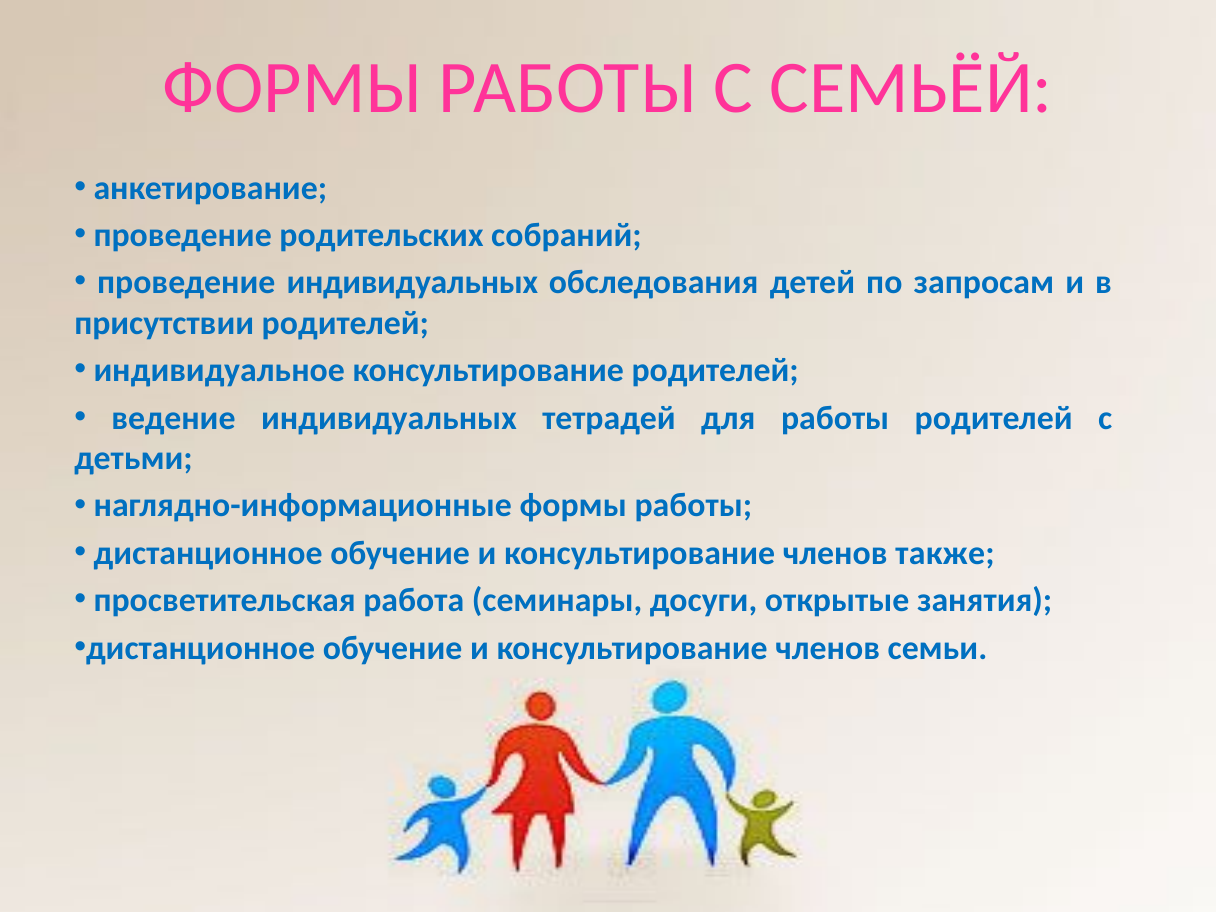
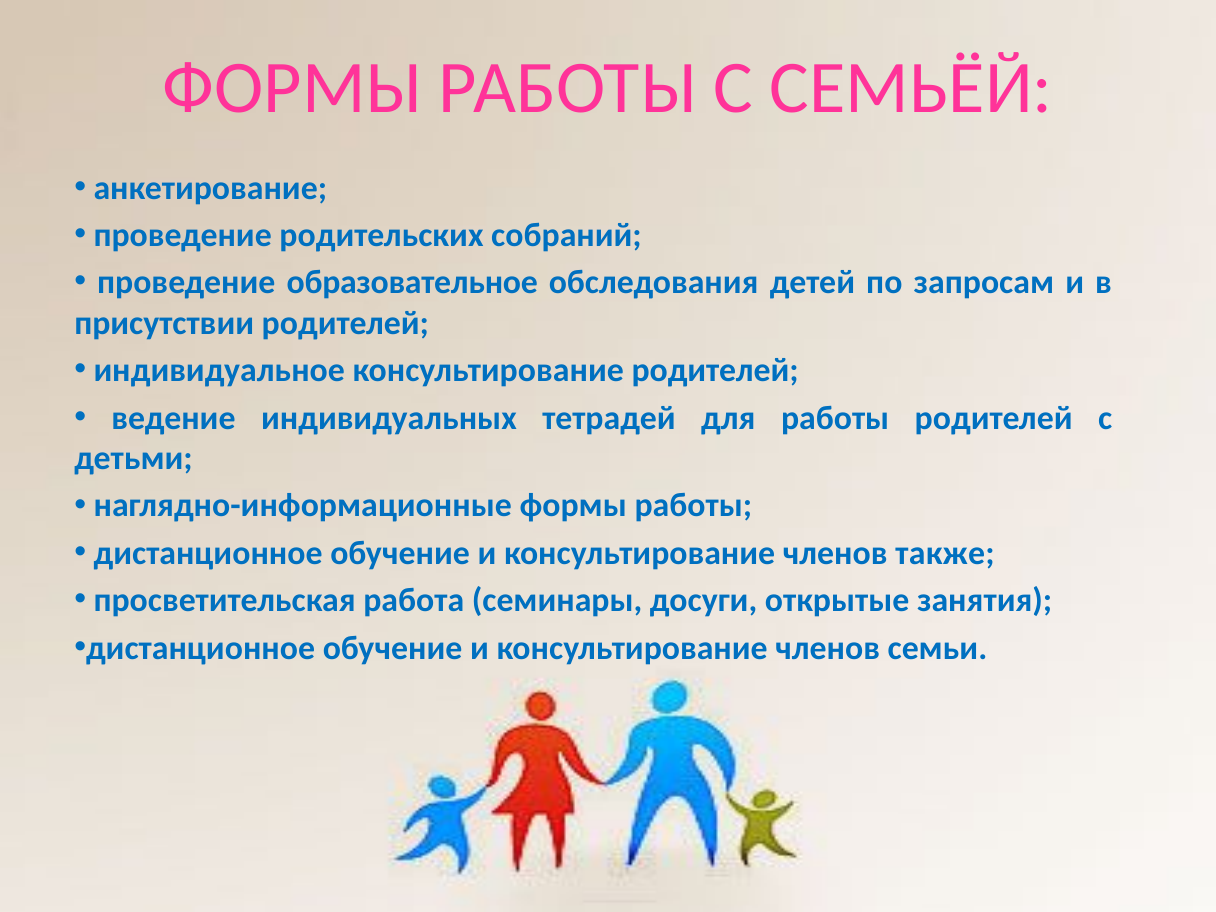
проведение индивидуальных: индивидуальных -> образовательное (412, 283)
